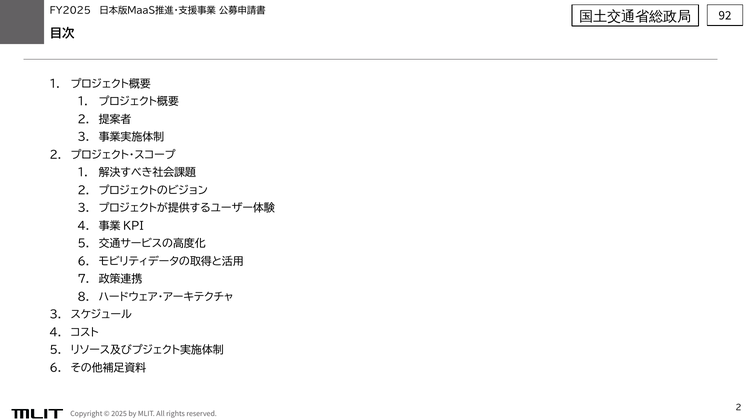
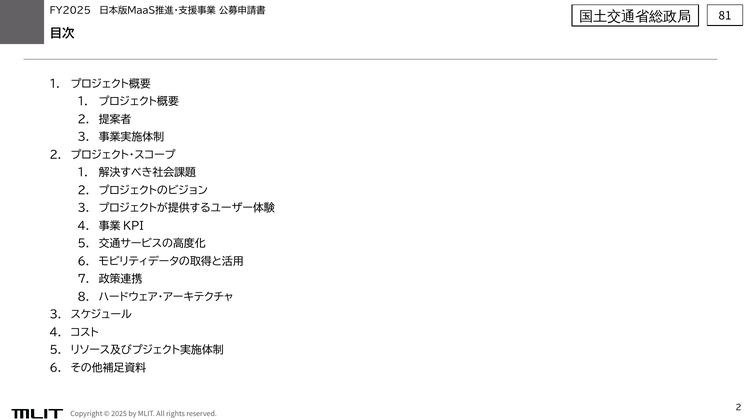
92: 92 -> 81 (725, 16)
